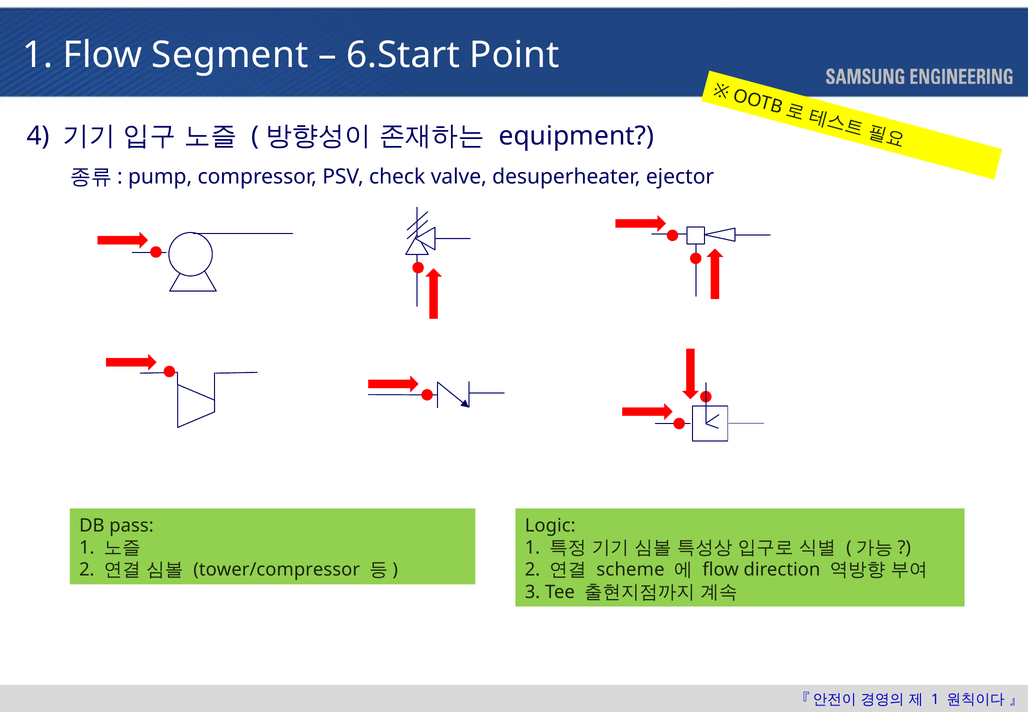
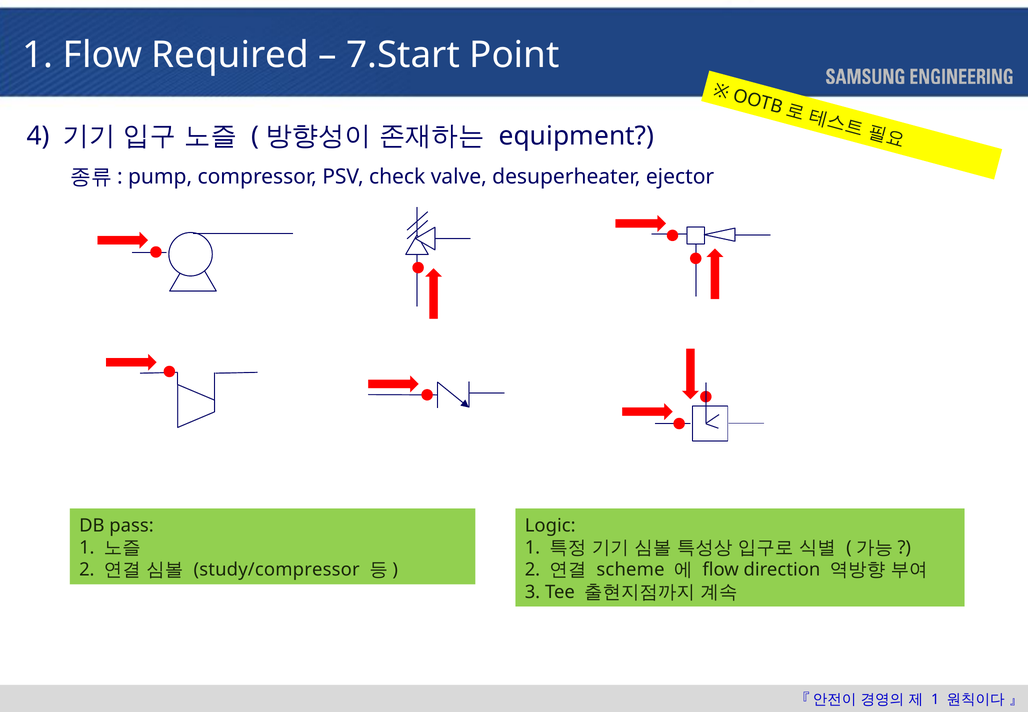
Segment: Segment -> Required (230, 55)
6.Start: 6.Start -> 7.Start (403, 55)
tower/compressor: tower/compressor -> study/compressor (277, 570)
